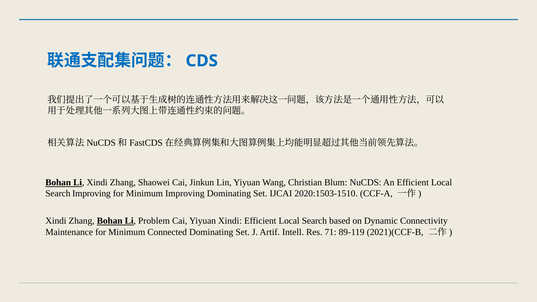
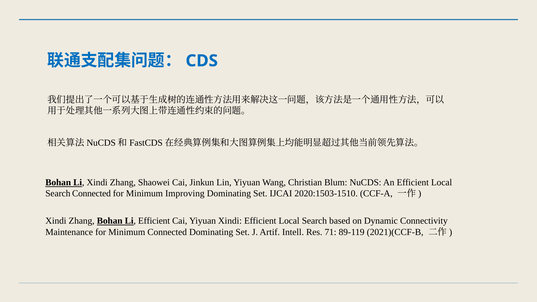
Search Improving: Improving -> Connected (91, 194)
Li Problem: Problem -> Efficient (154, 221)
